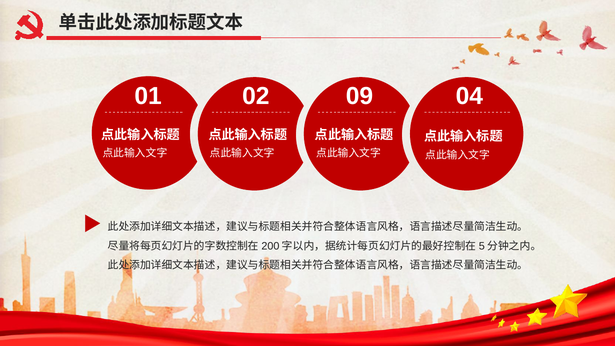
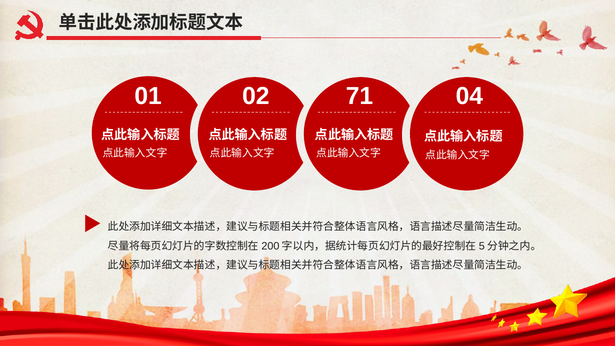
09: 09 -> 71 (359, 96)
